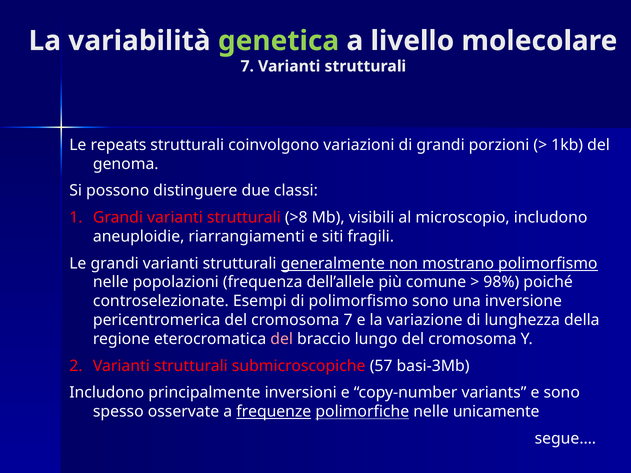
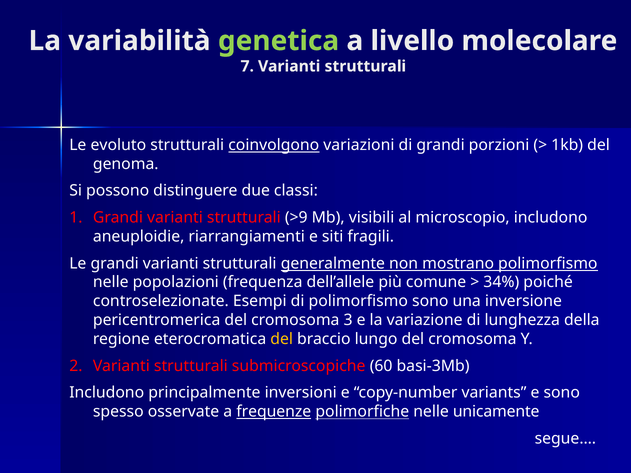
repeats: repeats -> evoluto (118, 145)
coinvolgono underline: none -> present (274, 145)
>8: >8 -> >9 (296, 218)
98%: 98% -> 34% (501, 282)
cromosoma 7: 7 -> 3 (348, 320)
del colour: pink -> yellow (282, 339)
57: 57 -> 60 (381, 366)
